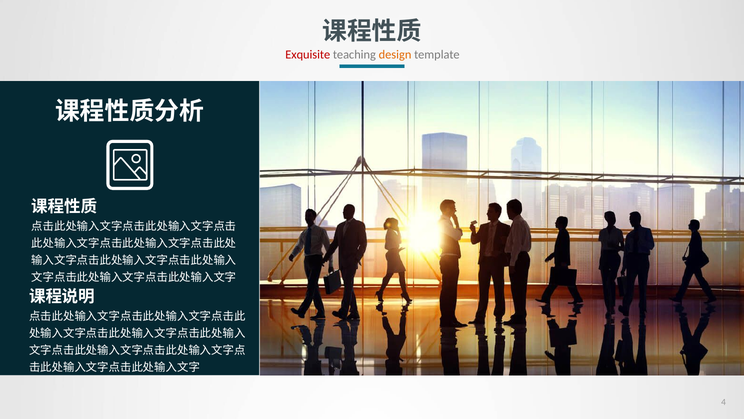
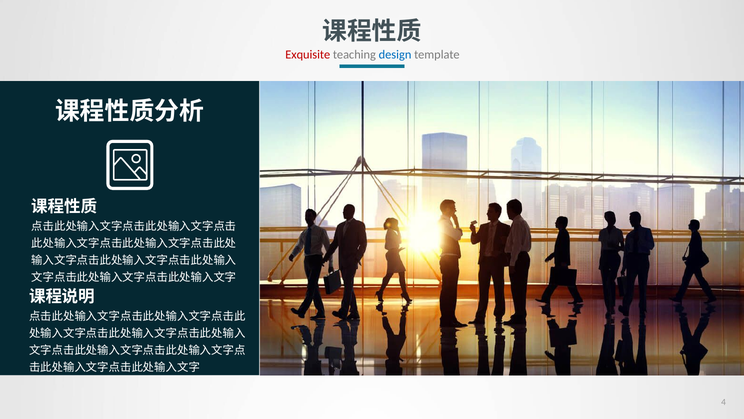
design colour: orange -> blue (395, 55)
